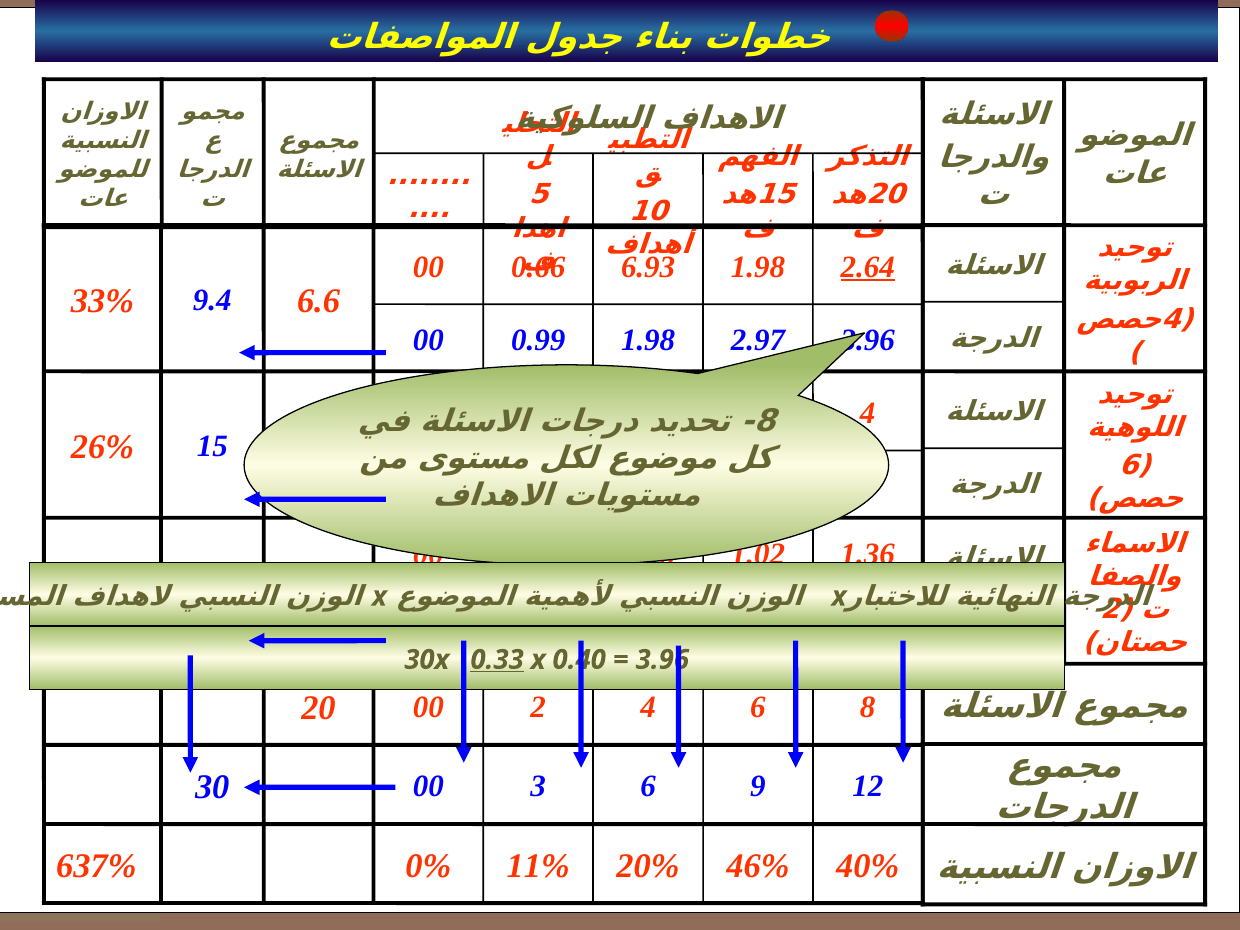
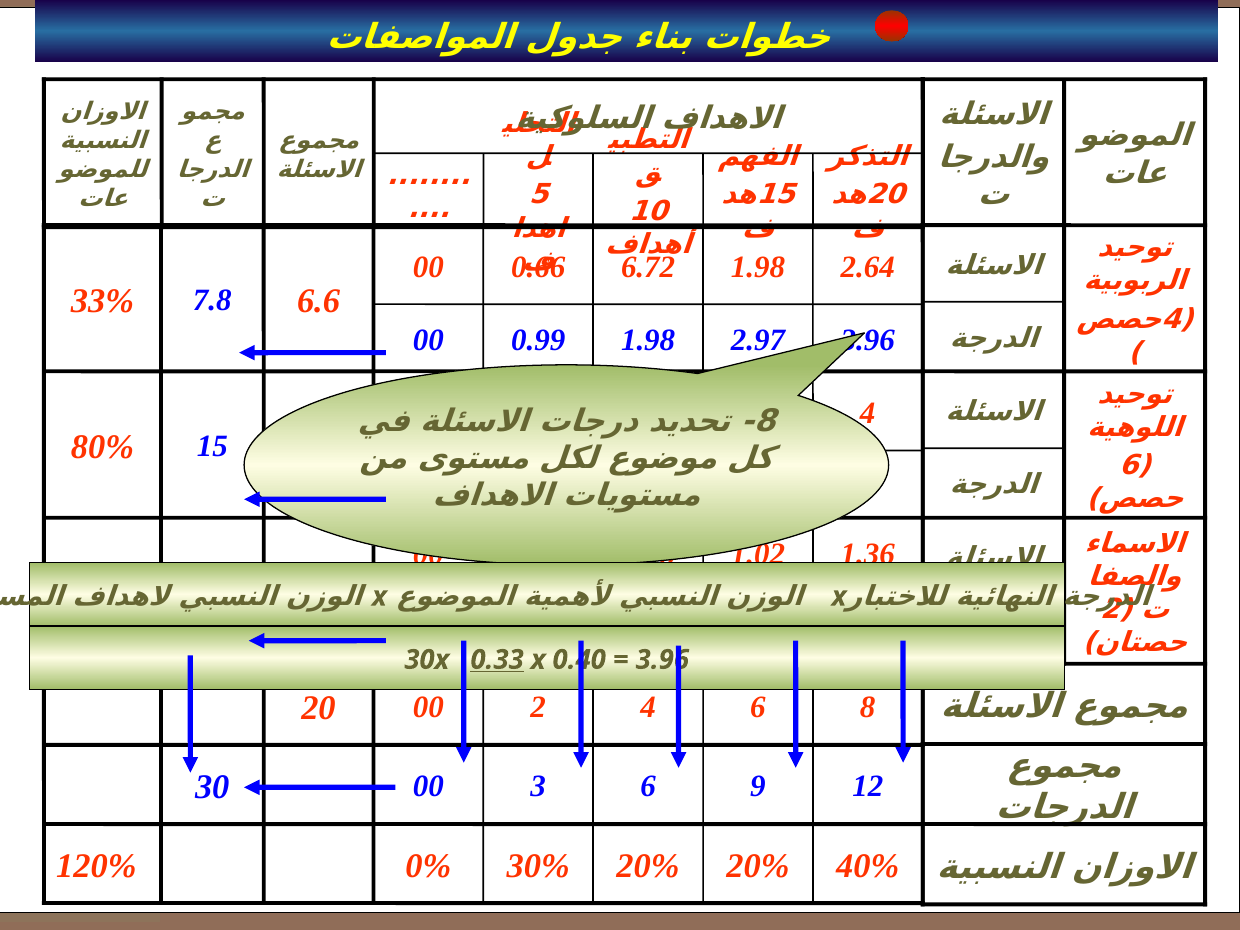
6.93: 6.93 -> 6.72 (648, 267)
2.64 underline: present -> none (868, 267)
9.4: 9.4 -> 7.8 (212, 300)
26%: 26% -> 80% (102, 447)
637%: 637% -> 120% (96, 866)
11%: 11% -> 30% (538, 866)
46%: 46% -> 20% (758, 866)
